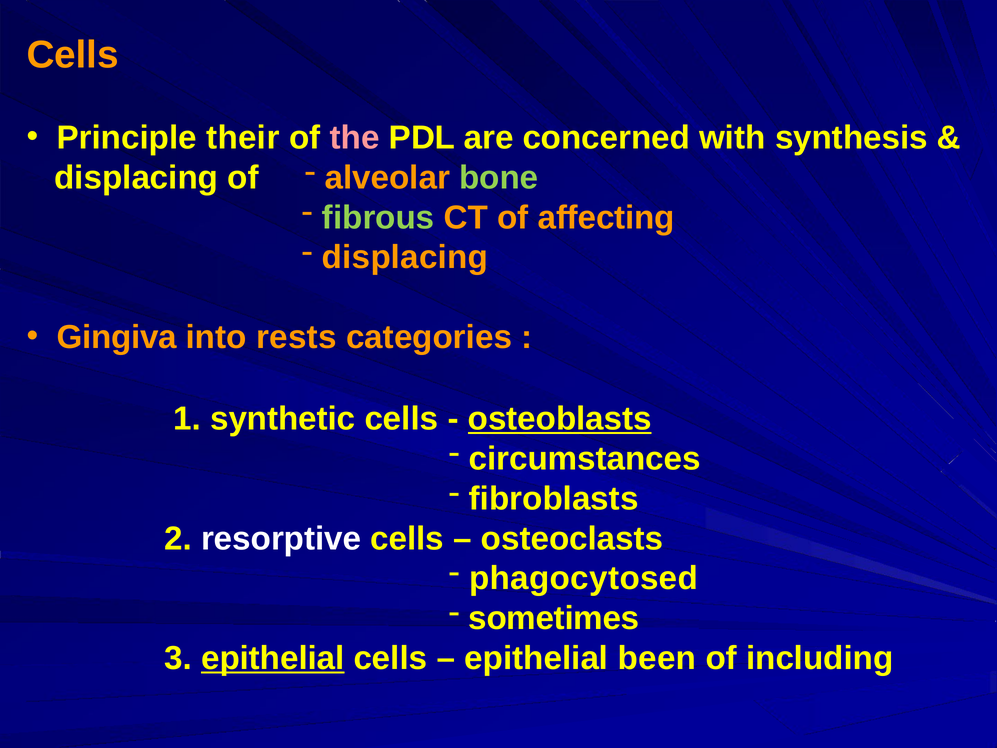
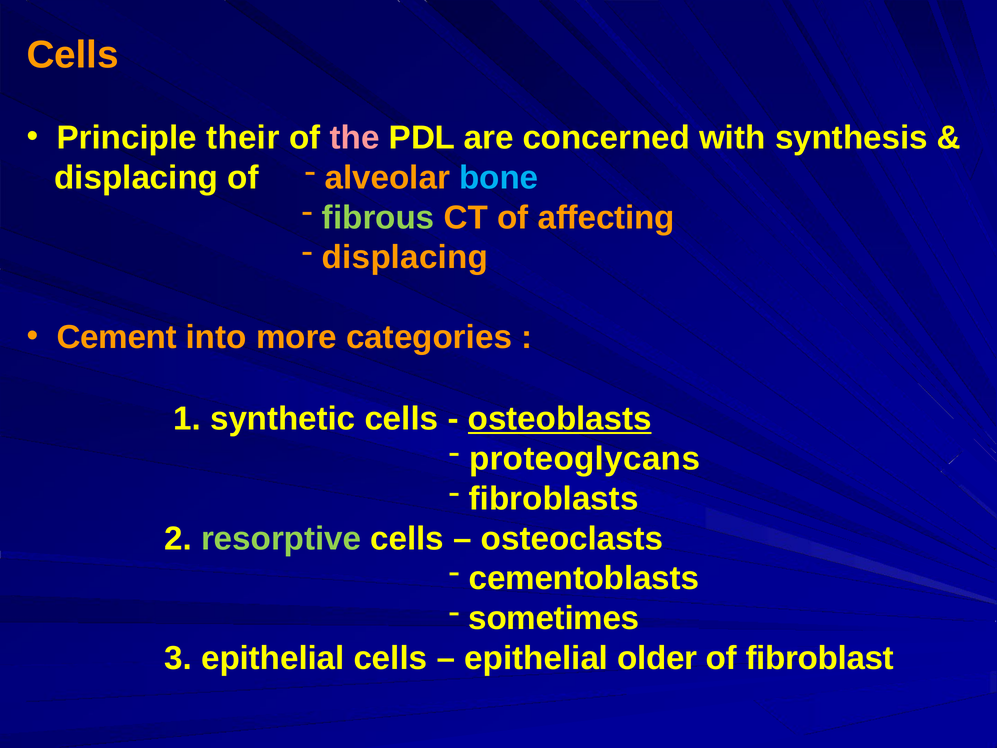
bone colour: light green -> light blue (499, 178)
Gingiva: Gingiva -> Cement (117, 337)
rests: rests -> more (297, 337)
circumstances: circumstances -> proteoglycans (585, 459)
resorptive colour: white -> light green (281, 538)
phagocytosed: phagocytosed -> cementoblasts (584, 578)
epithelial underline: present -> none (273, 658)
been: been -> older (657, 658)
including: including -> fibroblast (820, 658)
